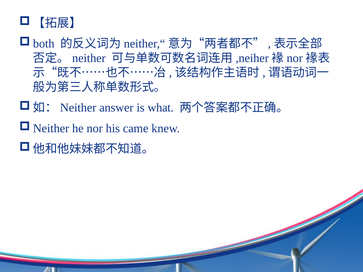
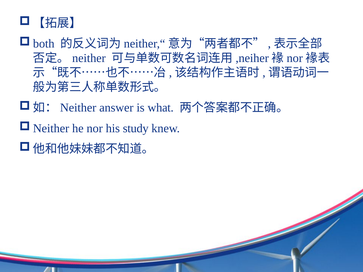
came: came -> study (136, 128)
